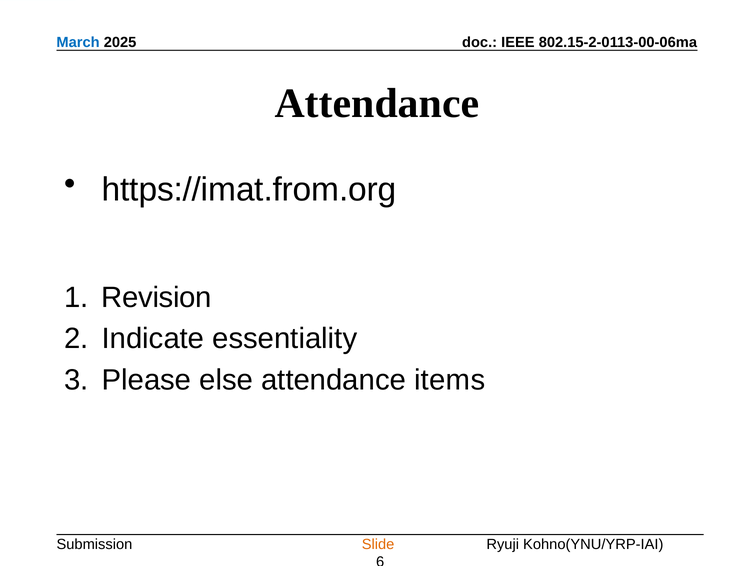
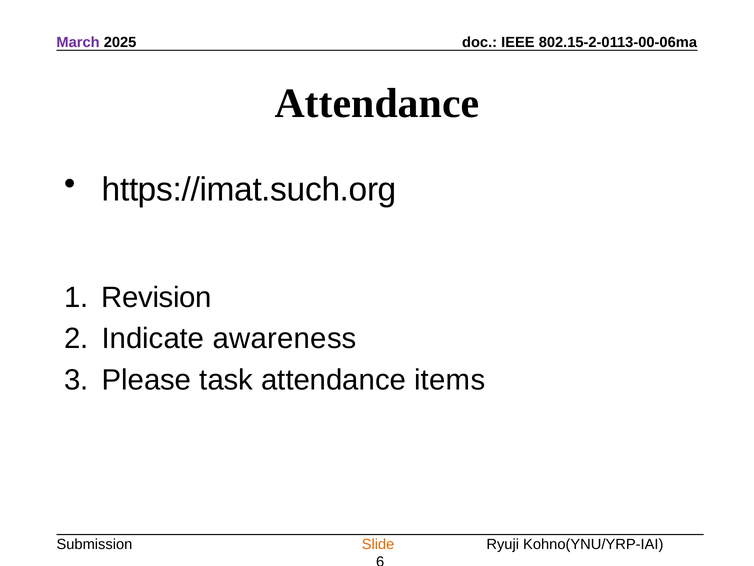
March colour: blue -> purple (78, 42)
https://imat.from.org: https://imat.from.org -> https://imat.such.org (249, 190)
essentiality: essentiality -> awareness (285, 338)
else: else -> task (226, 380)
